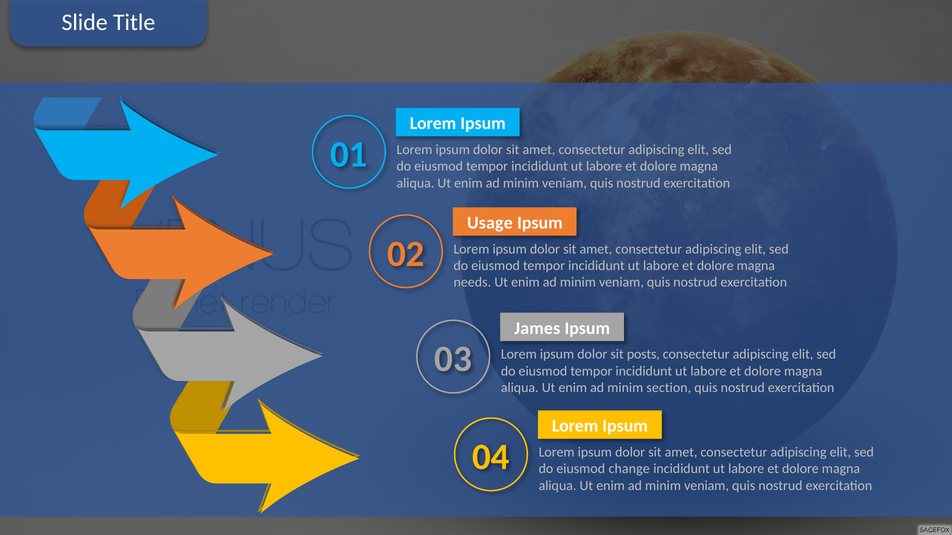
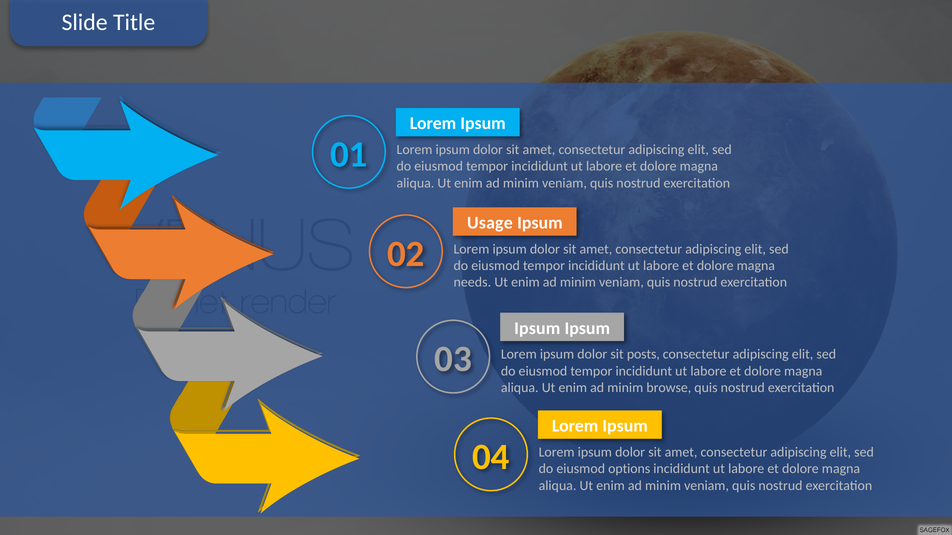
James: James -> Ipsum (537, 328)
section: section -> browse (669, 388)
change: change -> options (629, 469)
